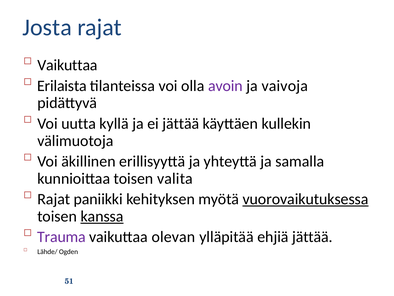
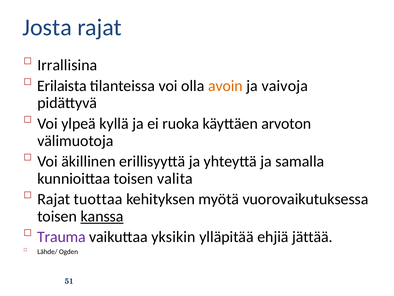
Vaikuttaa: Vaikuttaa -> Irrallisina (67, 65)
avoin colour: purple -> orange (225, 86)
uutta: uutta -> ylpeä (79, 123)
ei jättää: jättää -> ruoka (181, 123)
kullekin: kullekin -> arvoton (286, 123)
paniikki: paniikki -> tuottaa (98, 199)
vuorovaikutuksessa underline: present -> none (306, 199)
olevan: olevan -> yksikin (173, 237)
